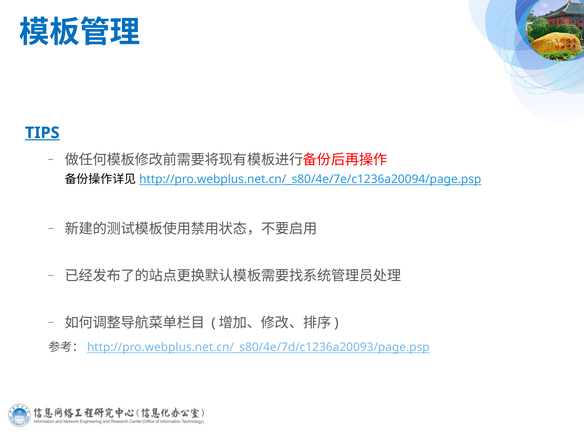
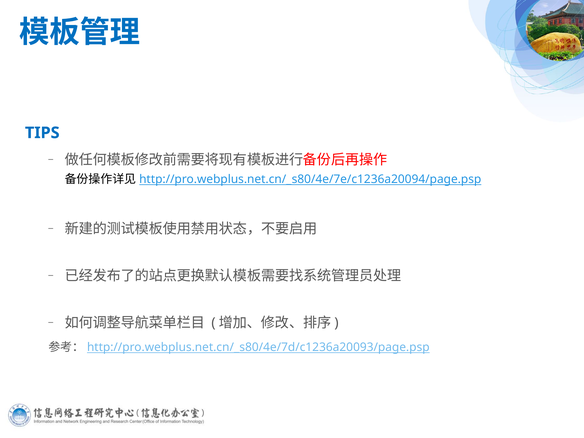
TIPS underline: present -> none (42, 133)
